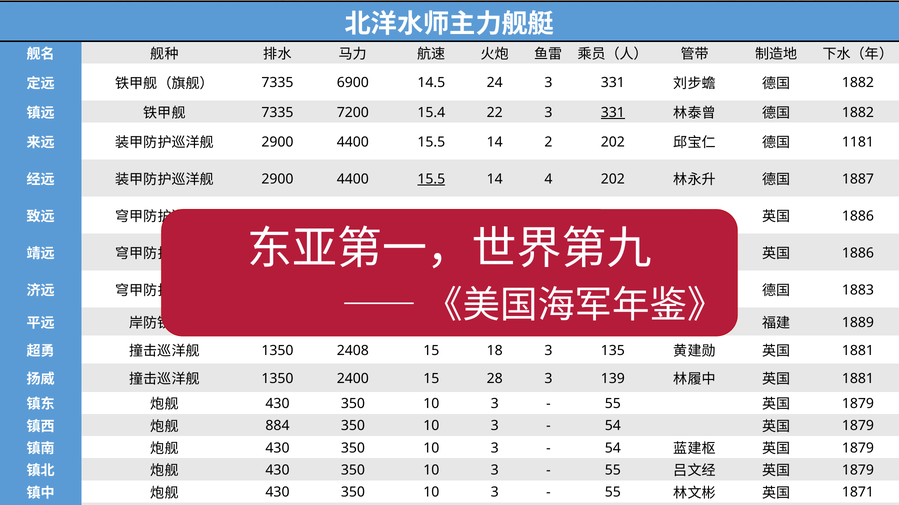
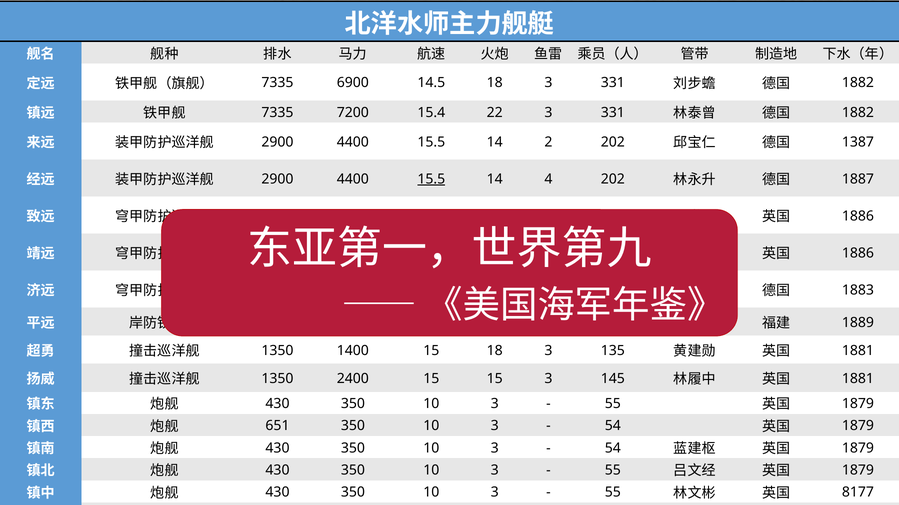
14.5 24: 24 -> 18 (495, 83)
331 underline: present -> none (613, 113)
1181: 1181 -> 1387 (858, 142)
2408: 2408 -> 1400 (353, 351)
15 28: 28 -> 15 (495, 379)
3 139: 139 -> 145 (613, 379)
884: 884 -> 651 (278, 426)
1871: 1871 -> 8177 (858, 493)
